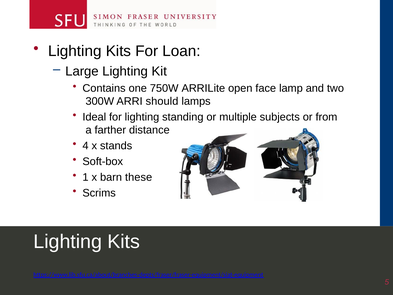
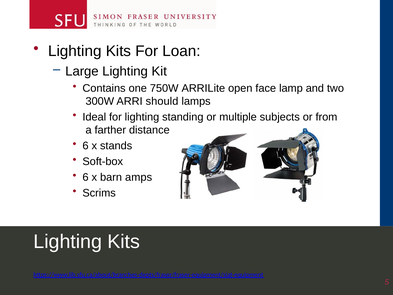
4: 4 -> 6 (86, 146)
1: 1 -> 6 (86, 177)
these: these -> amps (139, 177)
